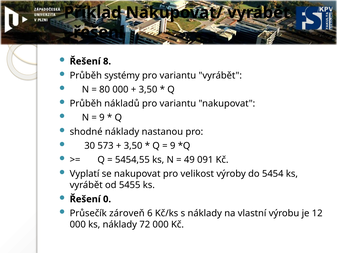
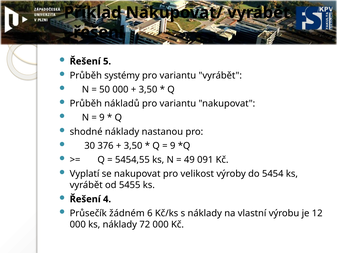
8: 8 -> 5 (107, 61)
80: 80 -> 50 (105, 89)
573: 573 -> 376 (106, 146)
0: 0 -> 4 (107, 199)
zároveň: zároveň -> žádném (127, 213)
